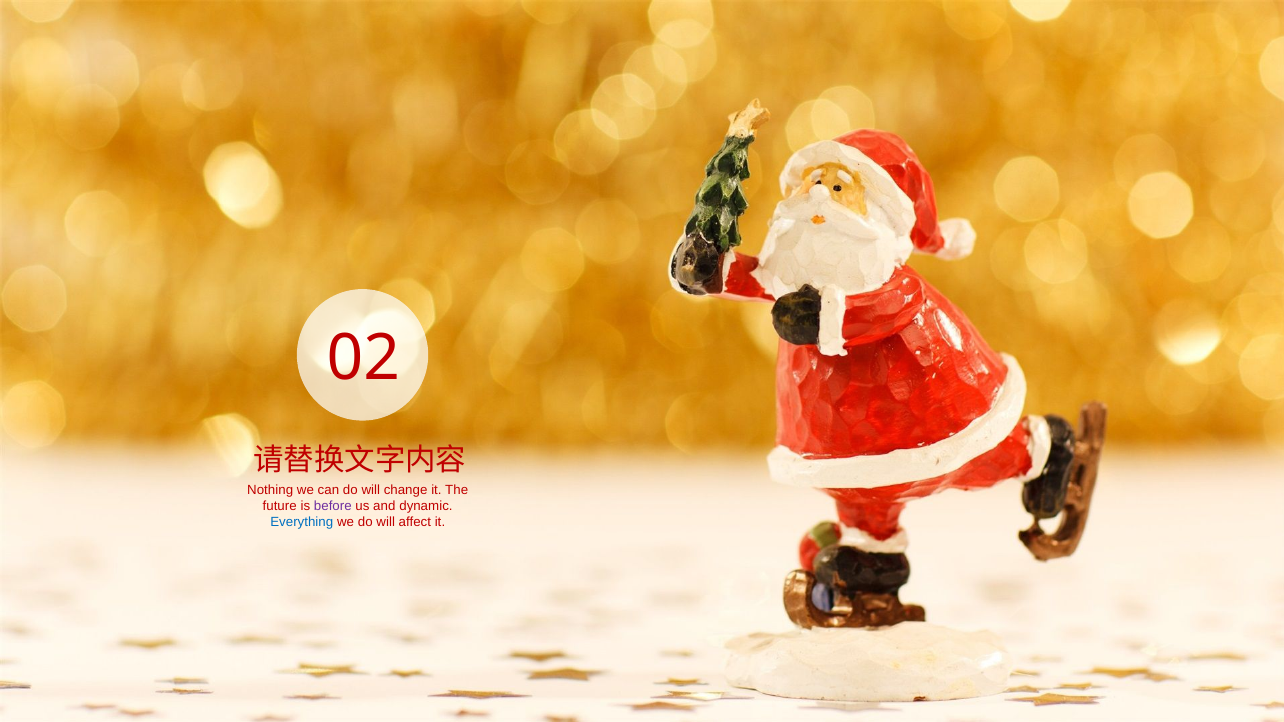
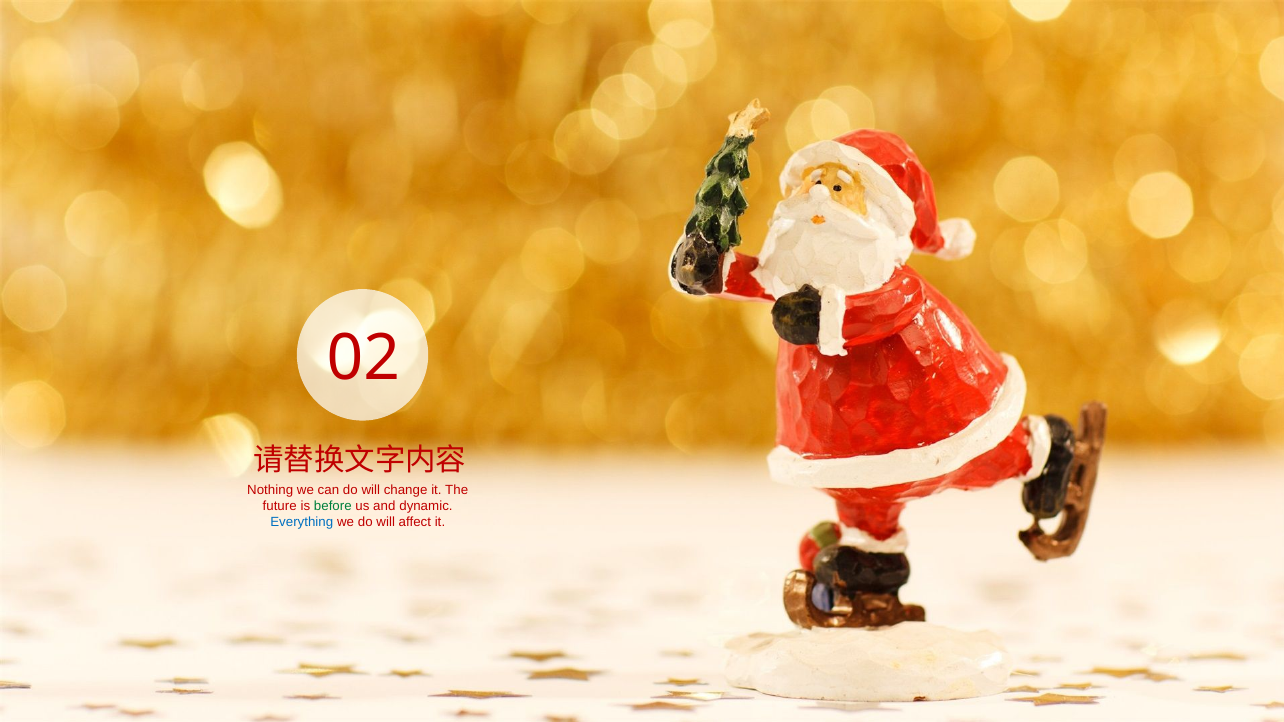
before colour: purple -> green (333, 506)
